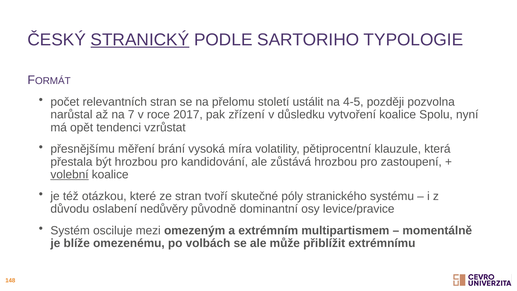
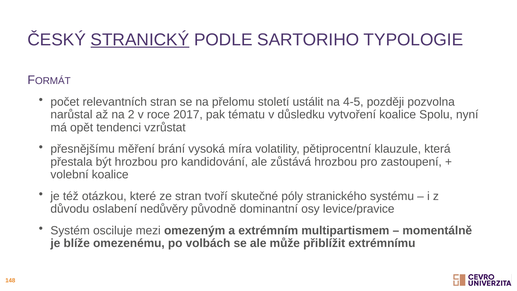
7: 7 -> 2 (131, 115)
zřízení: zřízení -> tématu (247, 115)
volební underline: present -> none (70, 174)
